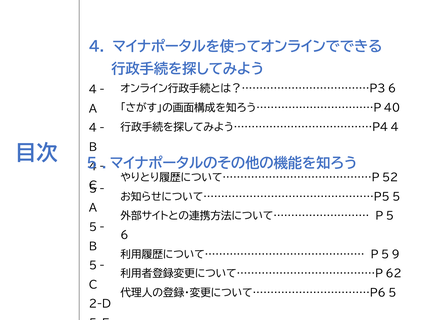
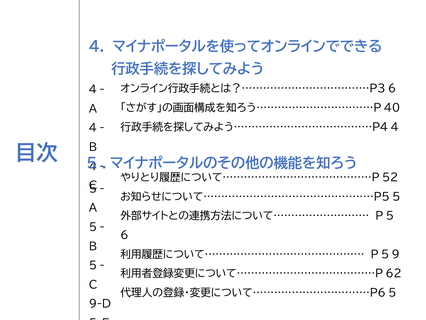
2-D: 2-D -> 9-D (100, 304)
